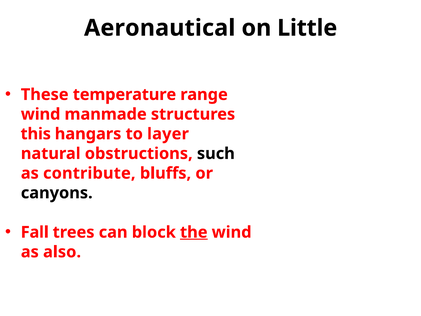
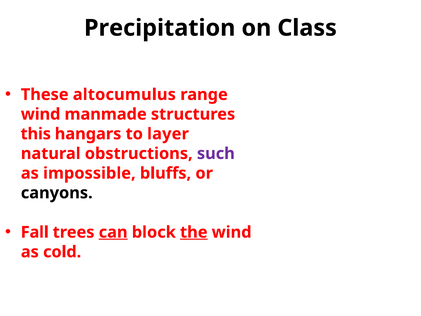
Aeronautical: Aeronautical -> Precipitation (160, 28)
Little: Little -> Class (307, 28)
temperature: temperature -> altocumulus (124, 94)
such colour: black -> purple (216, 153)
contribute: contribute -> impossible (89, 173)
can underline: none -> present (113, 232)
also: also -> cold (62, 252)
